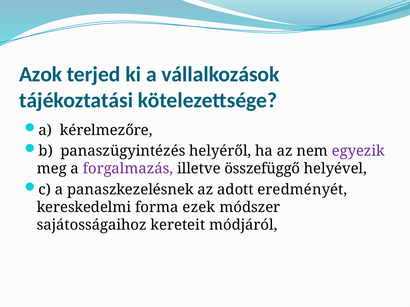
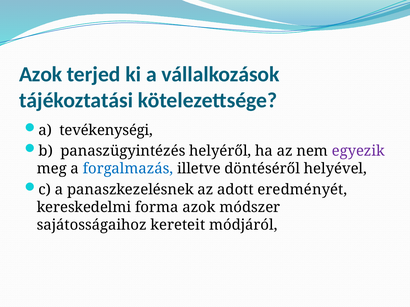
kérelmezőre: kérelmezőre -> tevékenységi (106, 130)
forgalmazás colour: purple -> blue (128, 169)
összefüggő: összefüggő -> döntéséről (262, 169)
forma ezek: ezek -> azok (199, 208)
